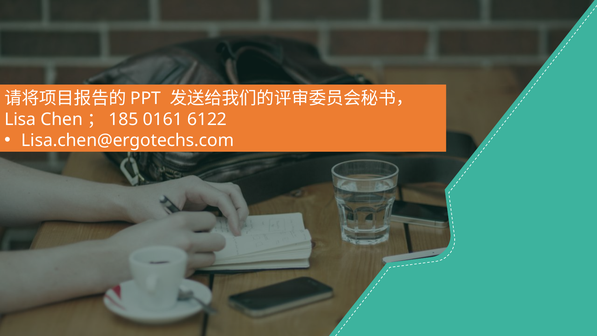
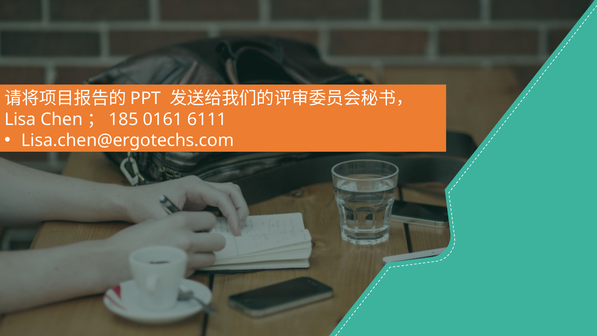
6122: 6122 -> 6111 (207, 119)
